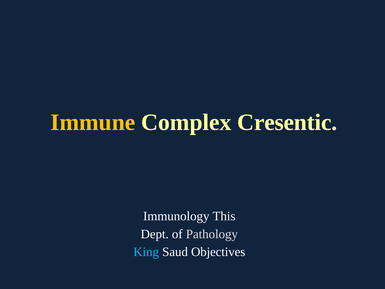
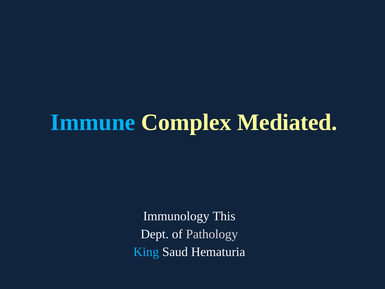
Immune colour: yellow -> light blue (93, 122)
Cresentic: Cresentic -> Mediated (287, 122)
Objectives: Objectives -> Hematuria (218, 252)
